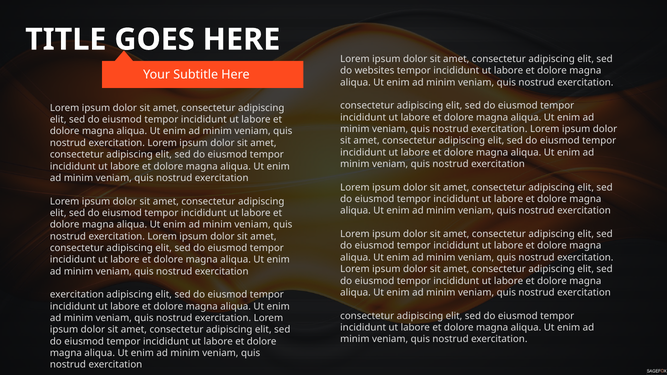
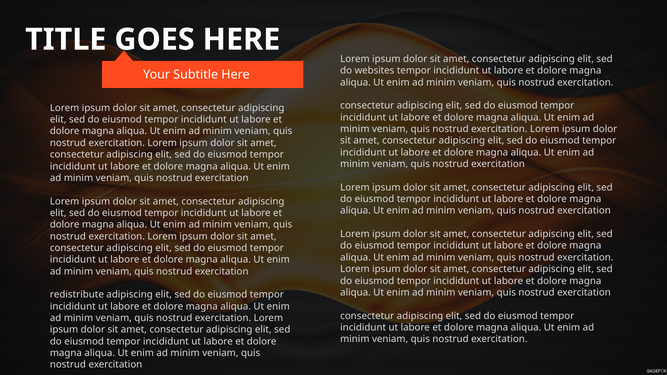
exercitation: exercitation -> redistribute (77, 295)
